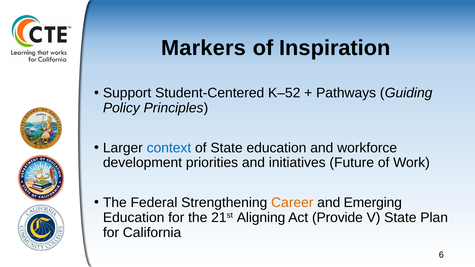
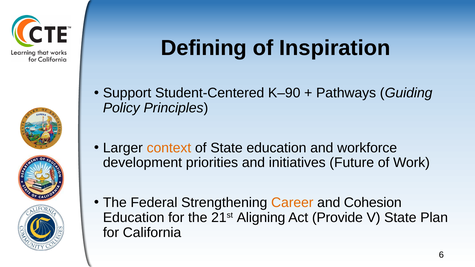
Markers: Markers -> Defining (204, 48)
K–52: K–52 -> K–90 (284, 93)
context colour: blue -> orange (169, 148)
Emerging: Emerging -> Cohesion (373, 203)
